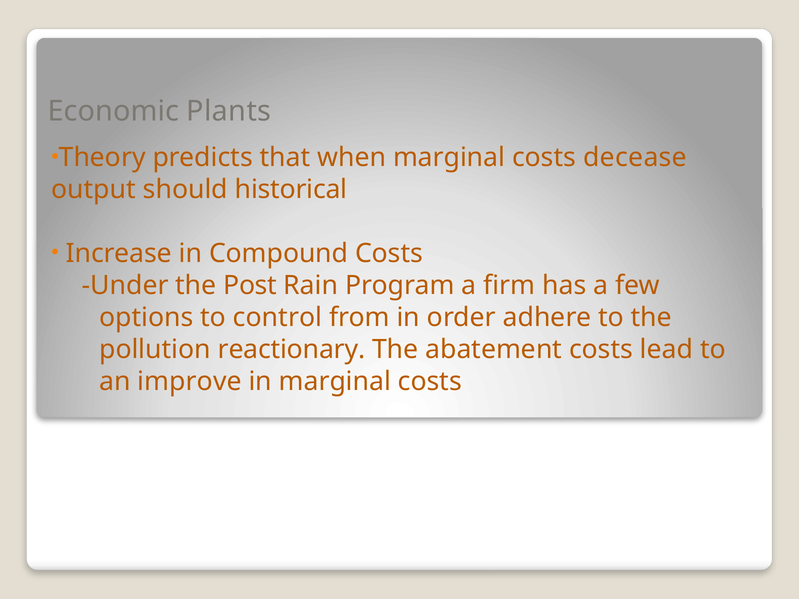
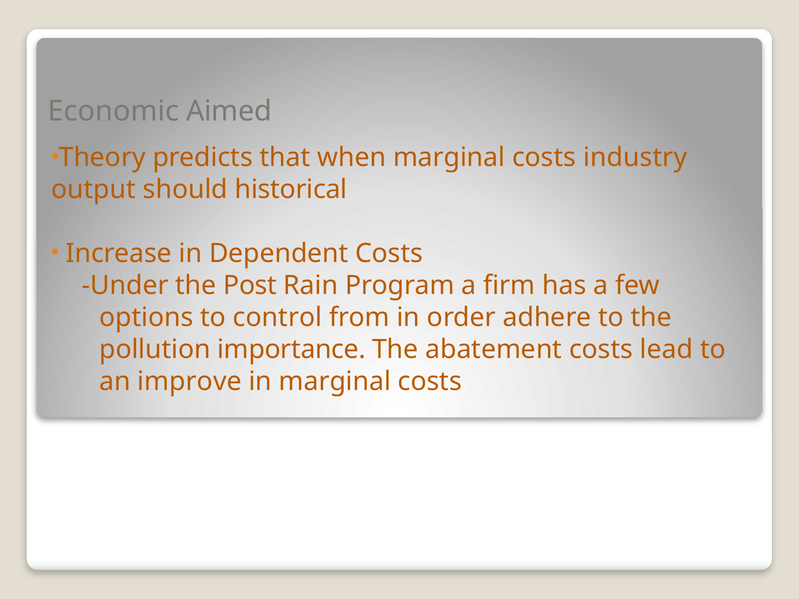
Plants: Plants -> Aimed (229, 111)
decease: decease -> industry (635, 158)
Compound: Compound -> Dependent (279, 254)
reactionary: reactionary -> importance (292, 349)
